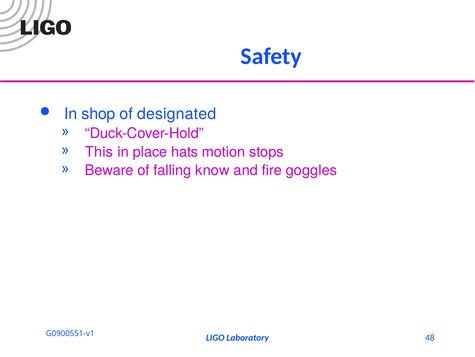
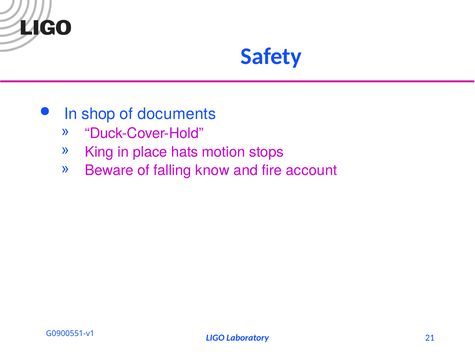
designated: designated -> documents (177, 114)
This: This -> King (99, 152)
goggles: goggles -> account (312, 170)
48: 48 -> 21 (430, 337)
